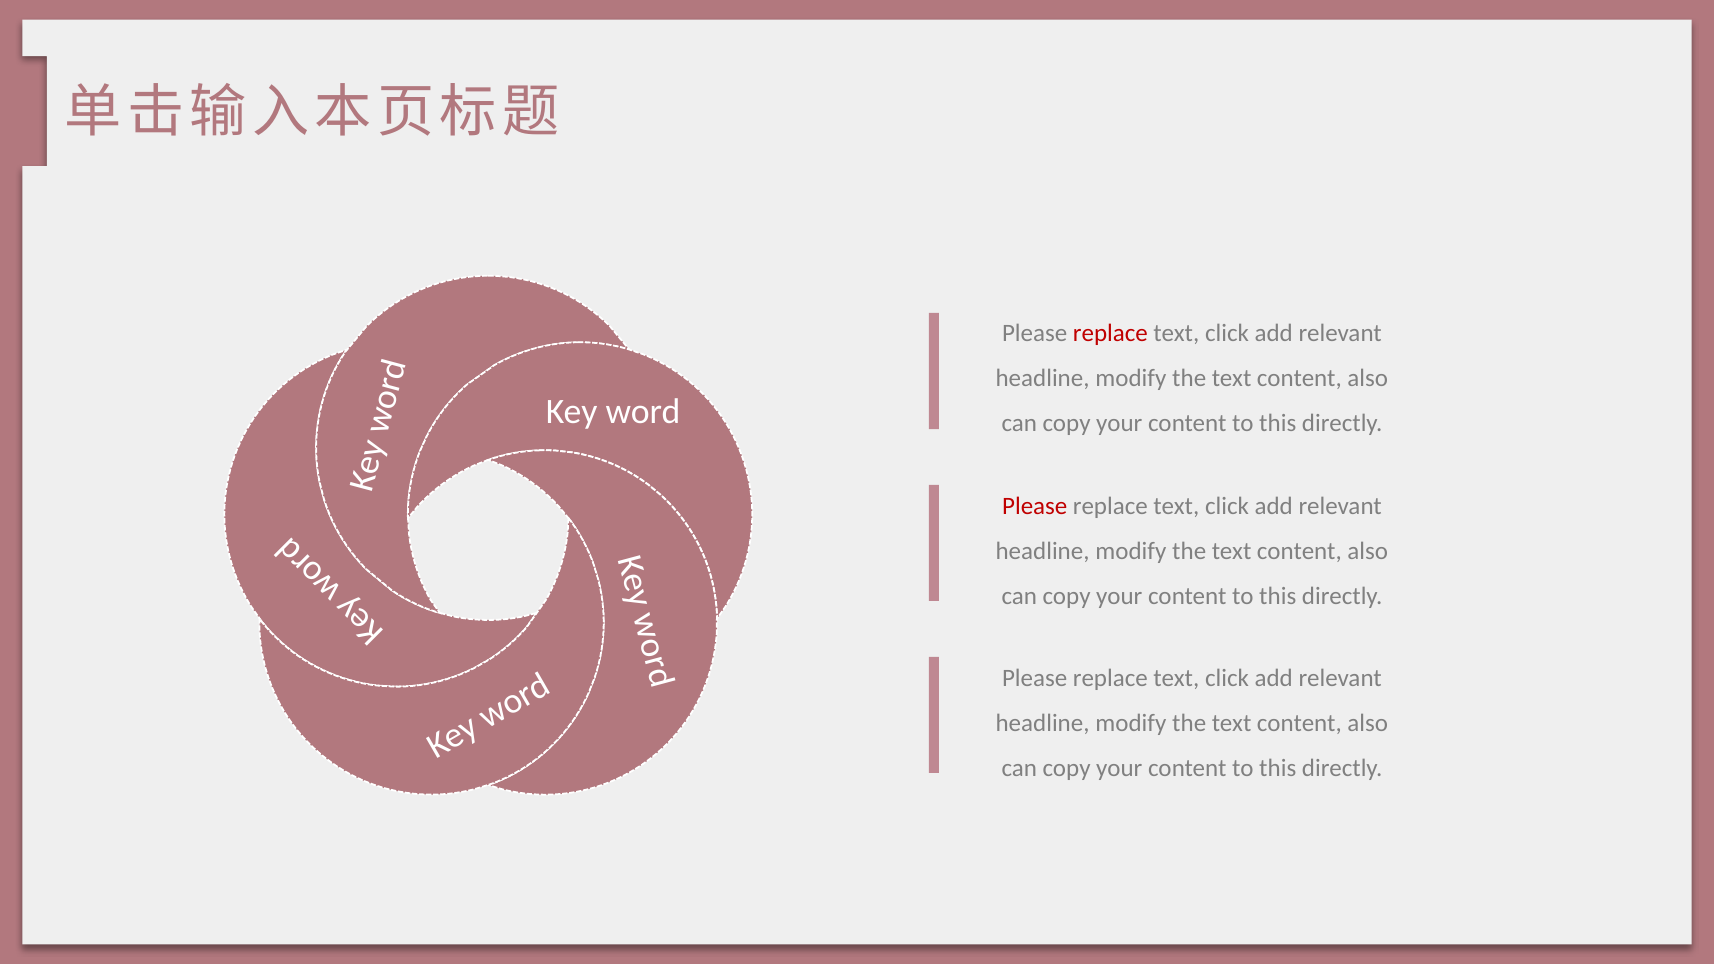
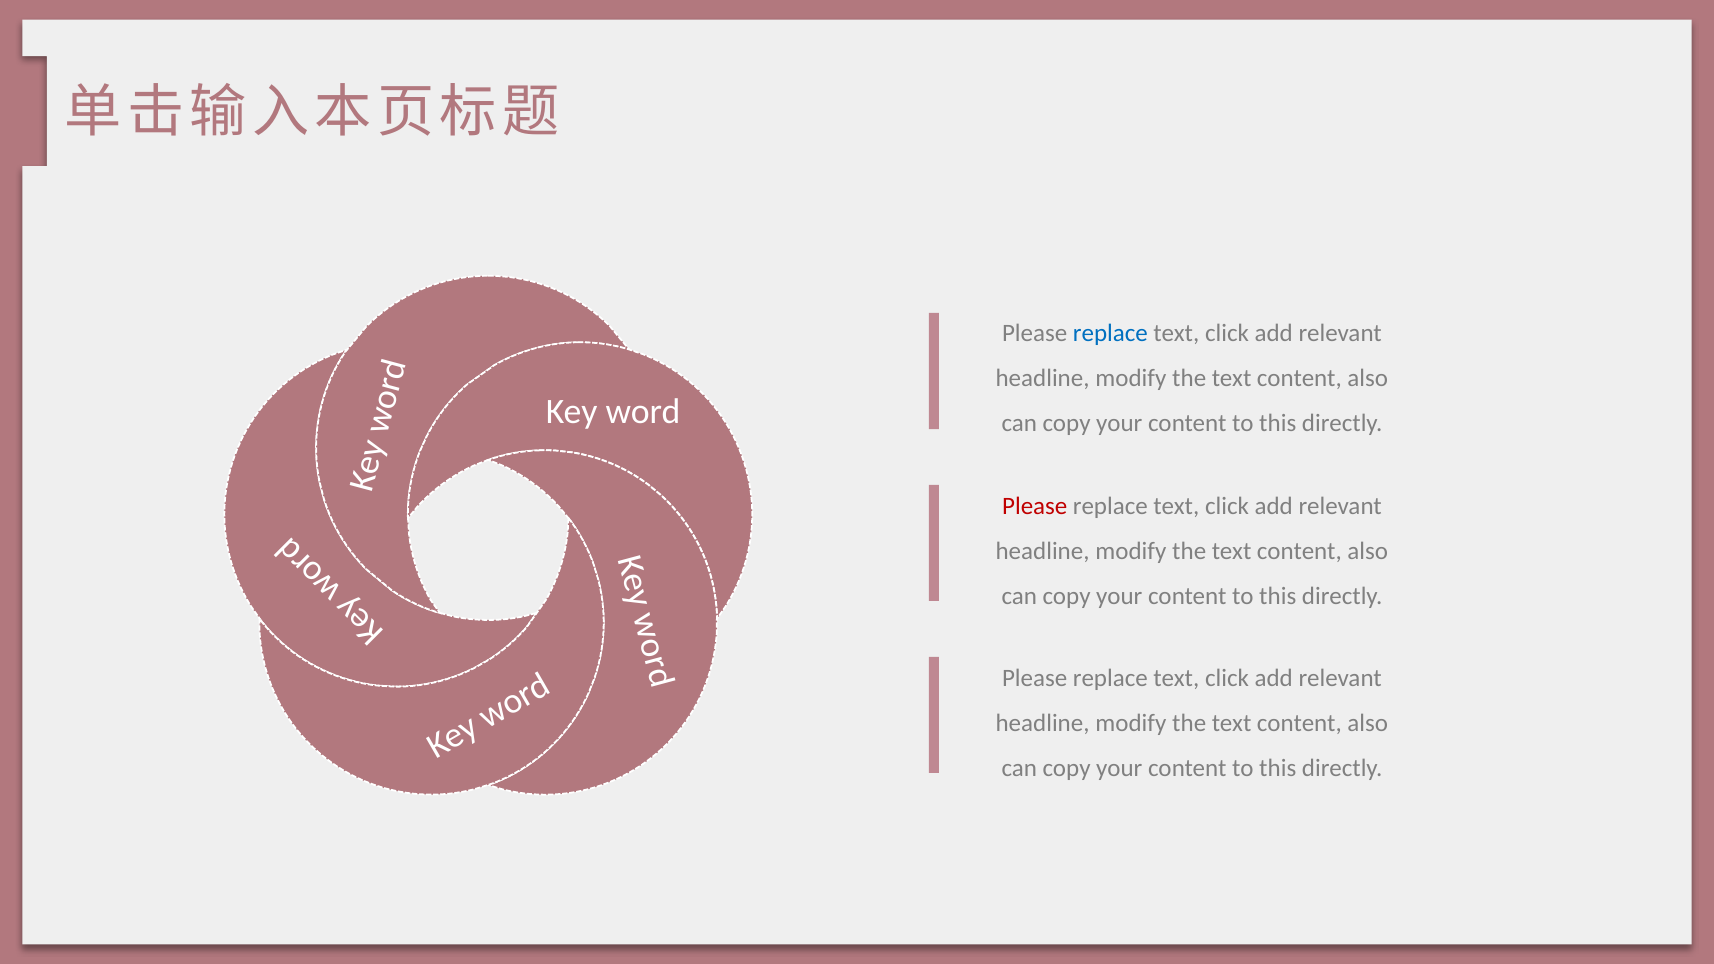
replace colour: red -> blue (1110, 333)
